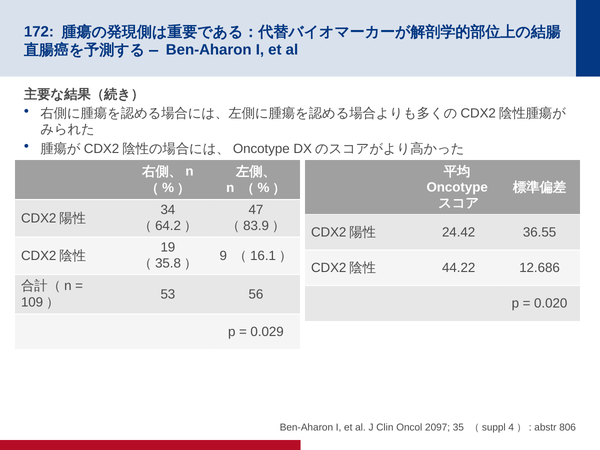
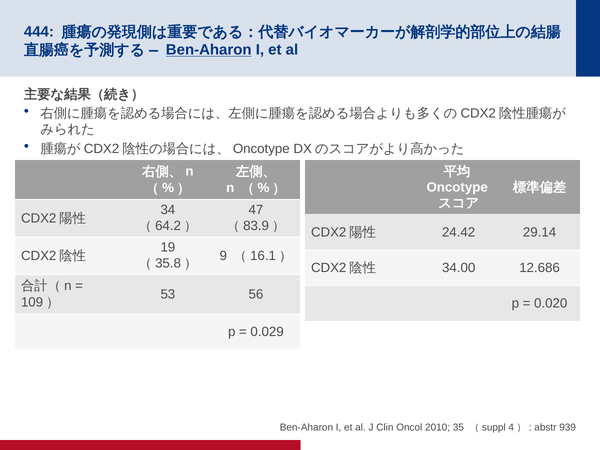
172: 172 -> 444 (39, 32)
Ben-Aharon underline: none -> present (209, 50)
36.55: 36.55 -> 29.14 (540, 232)
44.22: 44.22 -> 34.00 (459, 268)
2097: 2097 -> 2010 (438, 428)
806: 806 -> 939 (568, 428)
